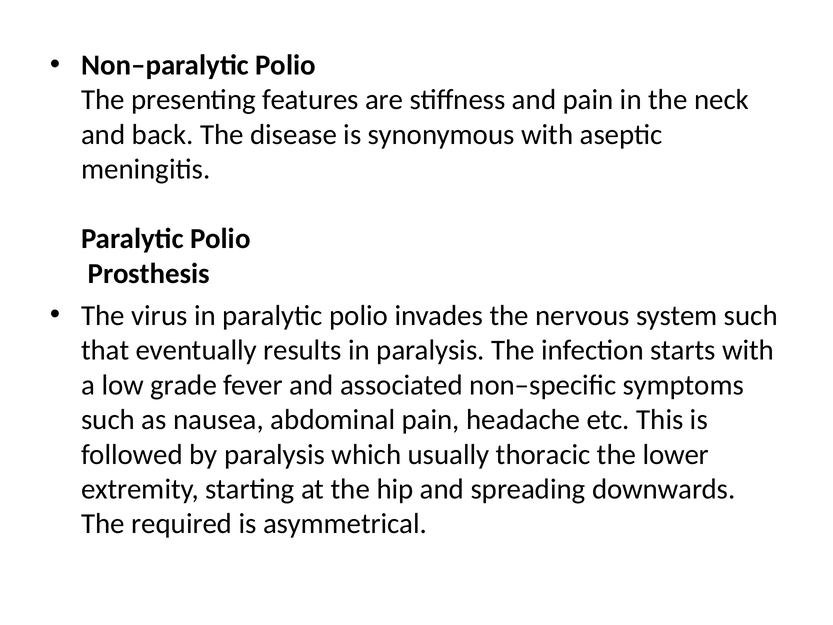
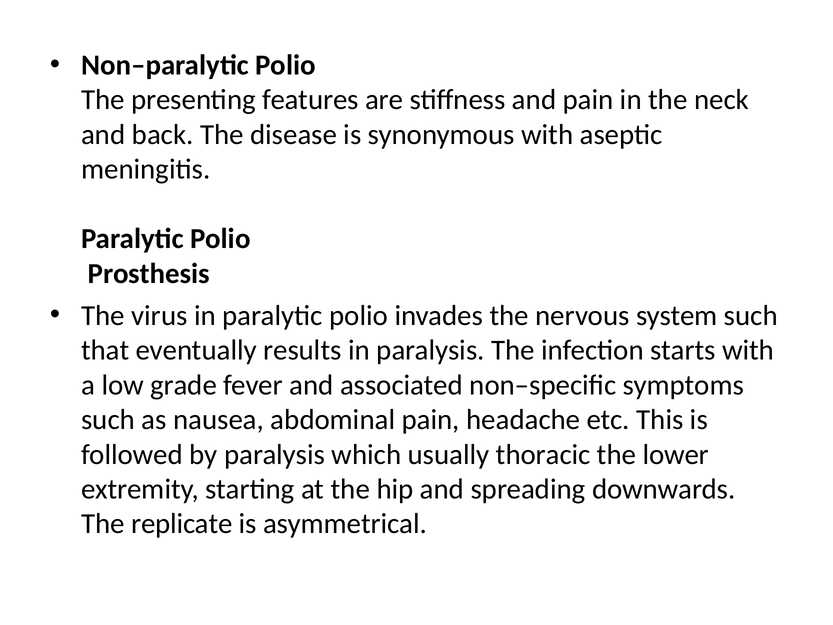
required: required -> replicate (182, 524)
